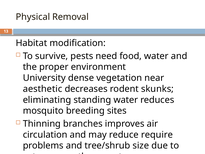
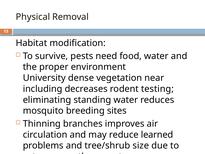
aesthetic: aesthetic -> including (43, 89)
skunks: skunks -> testing (157, 89)
require: require -> learned (157, 134)
